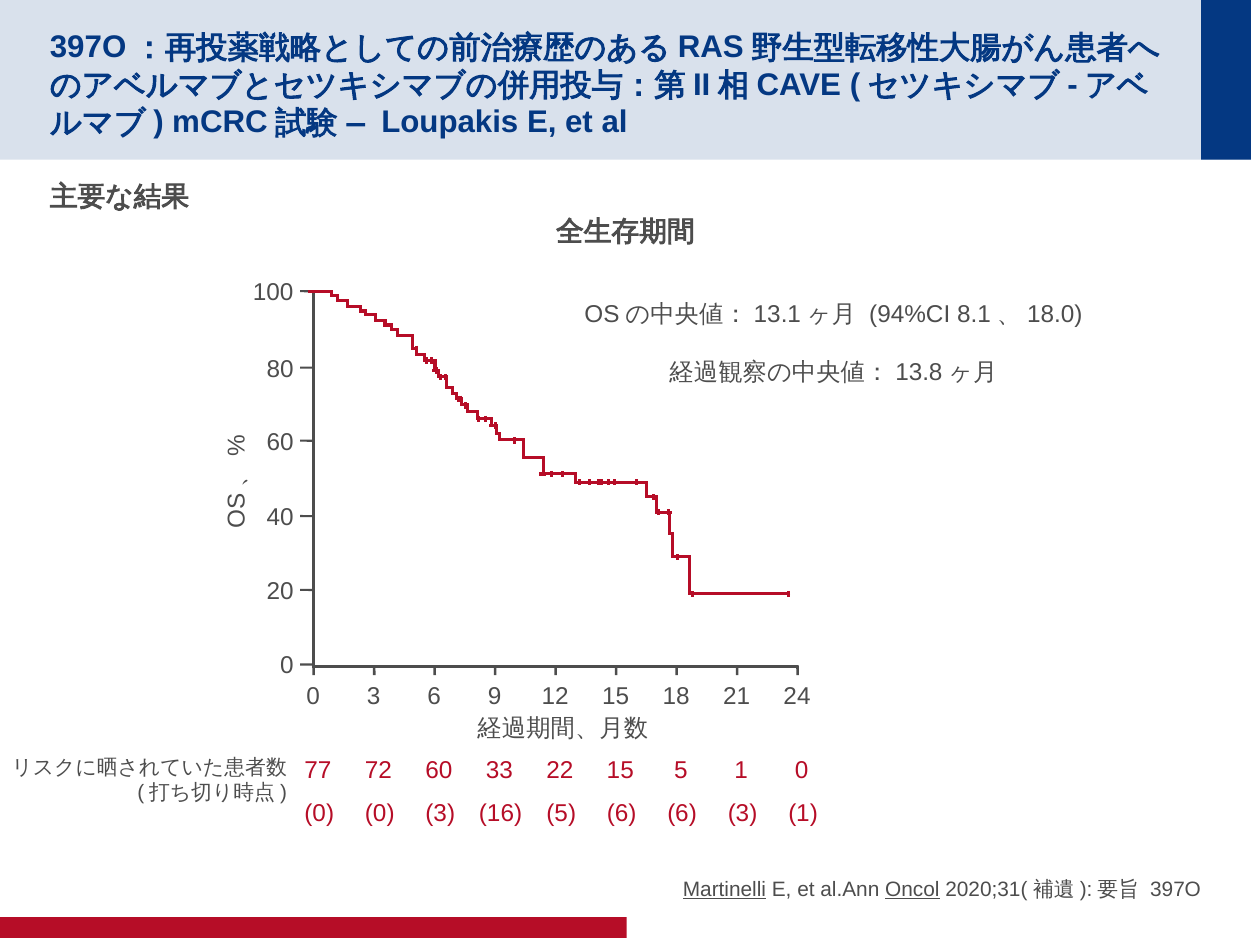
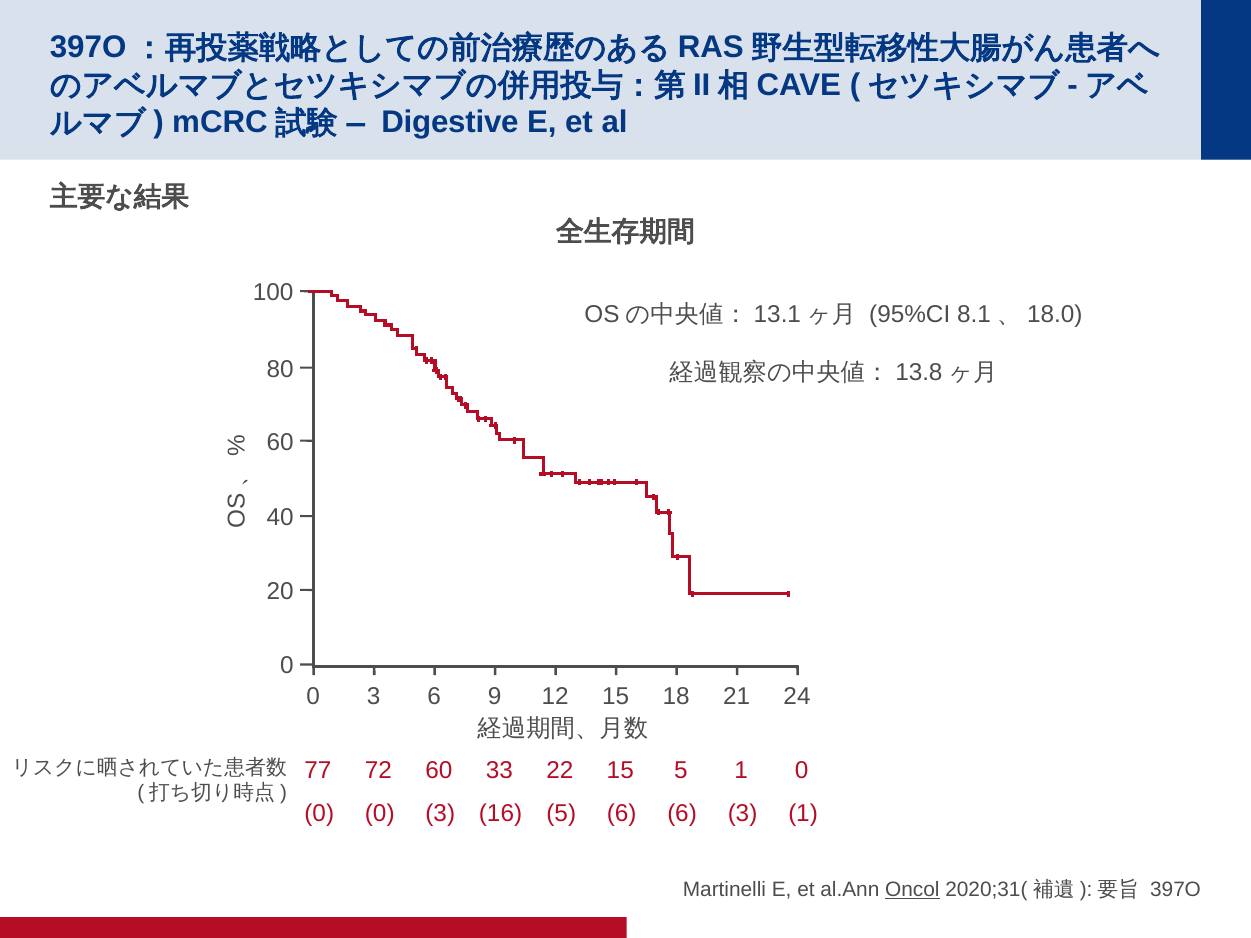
Loupakis: Loupakis -> Digestive (450, 123)
94%CI: 94%CI -> 95%CI (910, 315)
Martinelli underline: present -> none (724, 890)
